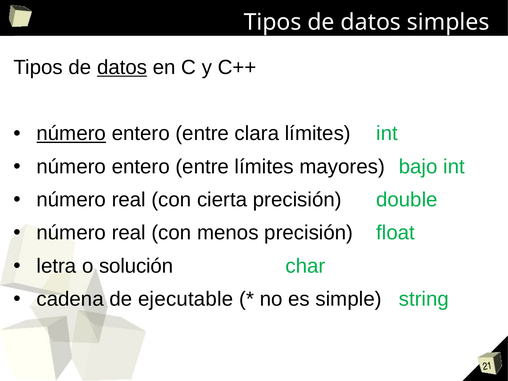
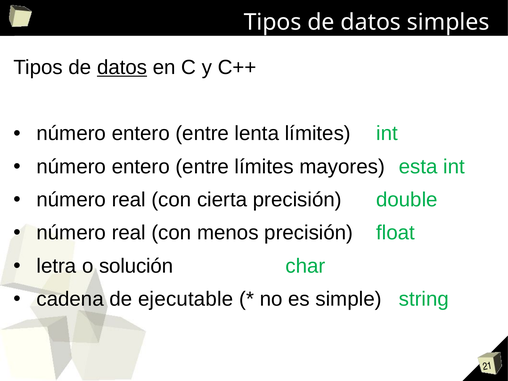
número underline: present -> none (71, 134)
clara: clara -> lenta (257, 134)
bajo: bajo -> esta (418, 167)
